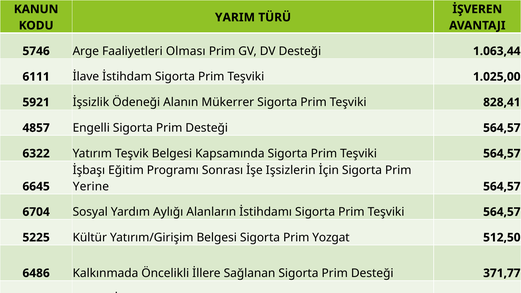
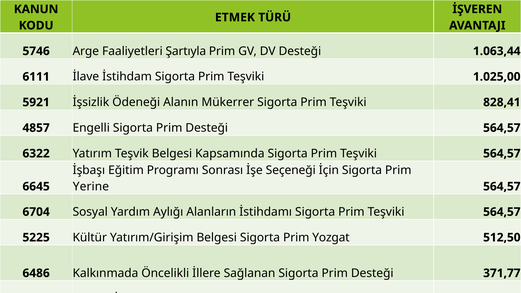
YARIM: YARIM -> ETMEK (235, 17)
Olması: Olması -> Şartıyla (186, 51)
Işsizlerin: Işsizlerin -> Seçeneği (291, 170)
